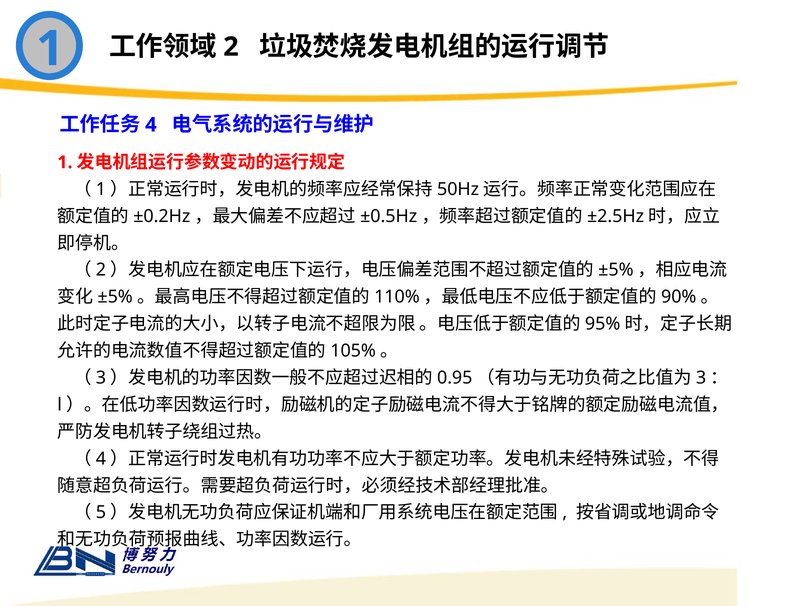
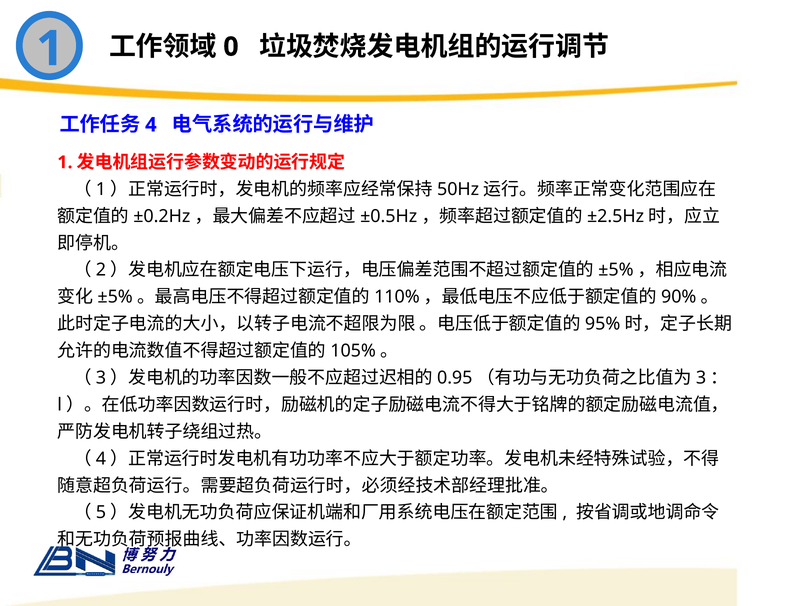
2: 2 -> 0 (231, 47)
